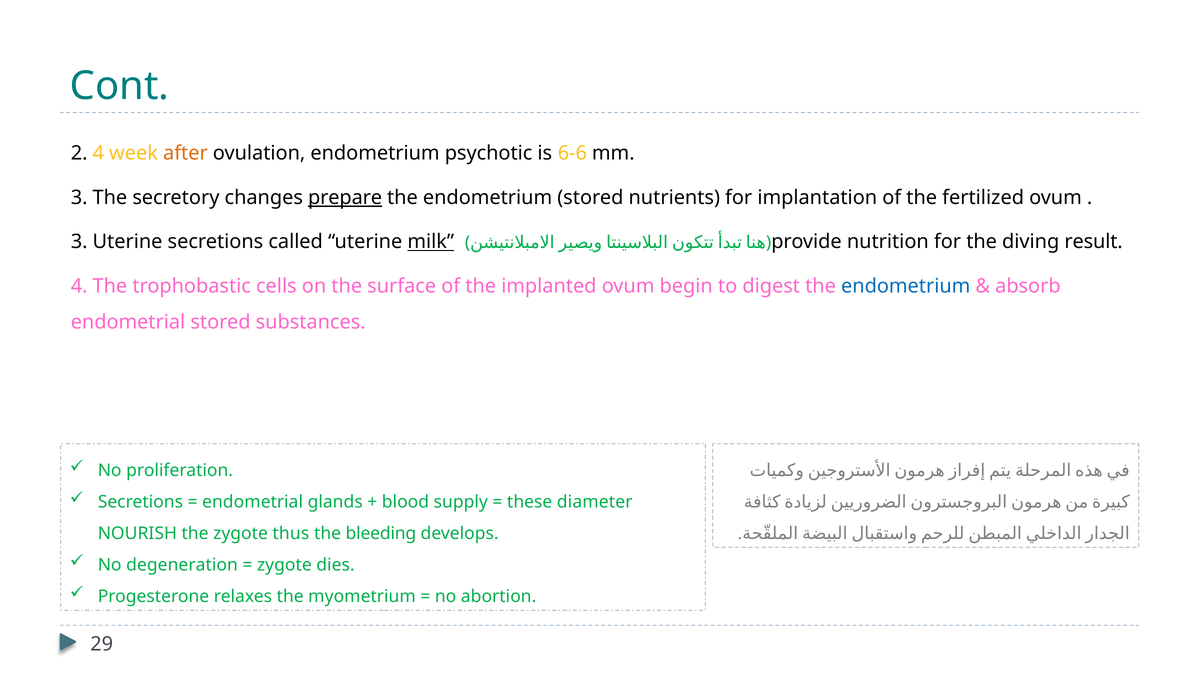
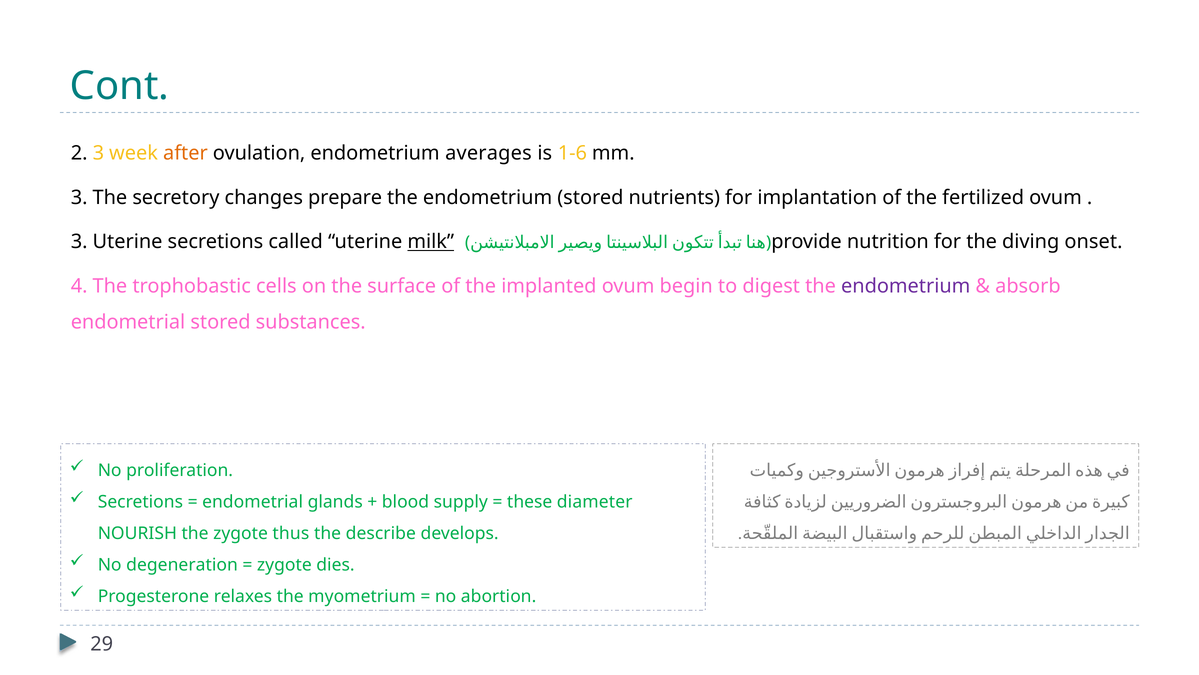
2 4: 4 -> 3 (98, 153)
psychotic: psychotic -> averages (488, 153)
6-6: 6-6 -> 1-6 (572, 153)
prepare underline: present -> none (345, 197)
result: result -> onset (1093, 242)
endometrium colour: blue -> purple (906, 286)
bleeding: bleeding -> describe (381, 533)
